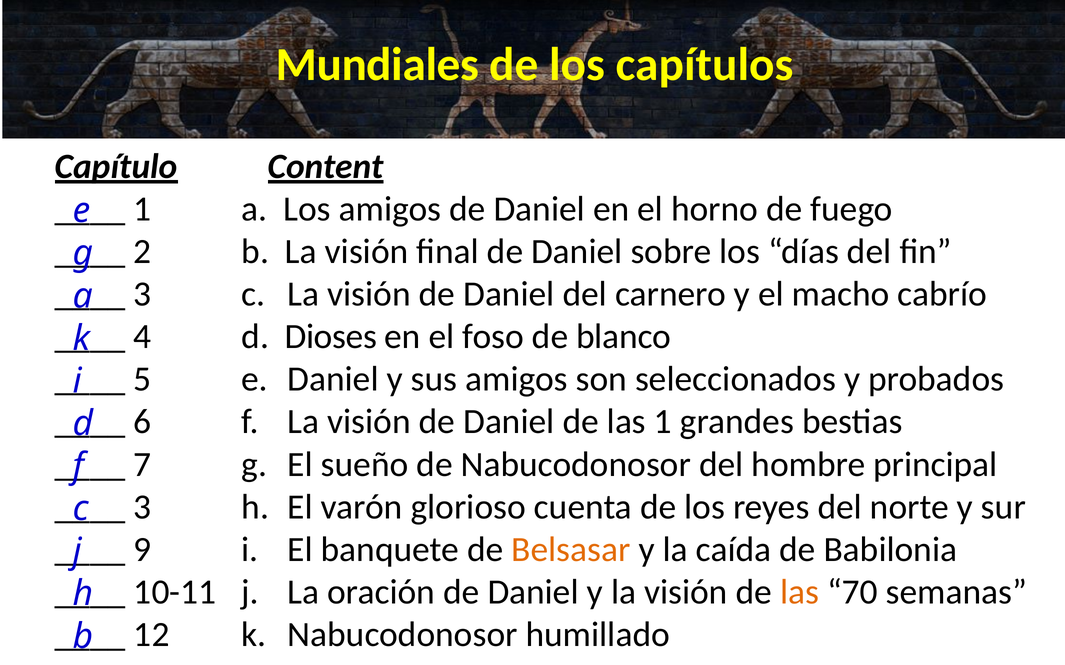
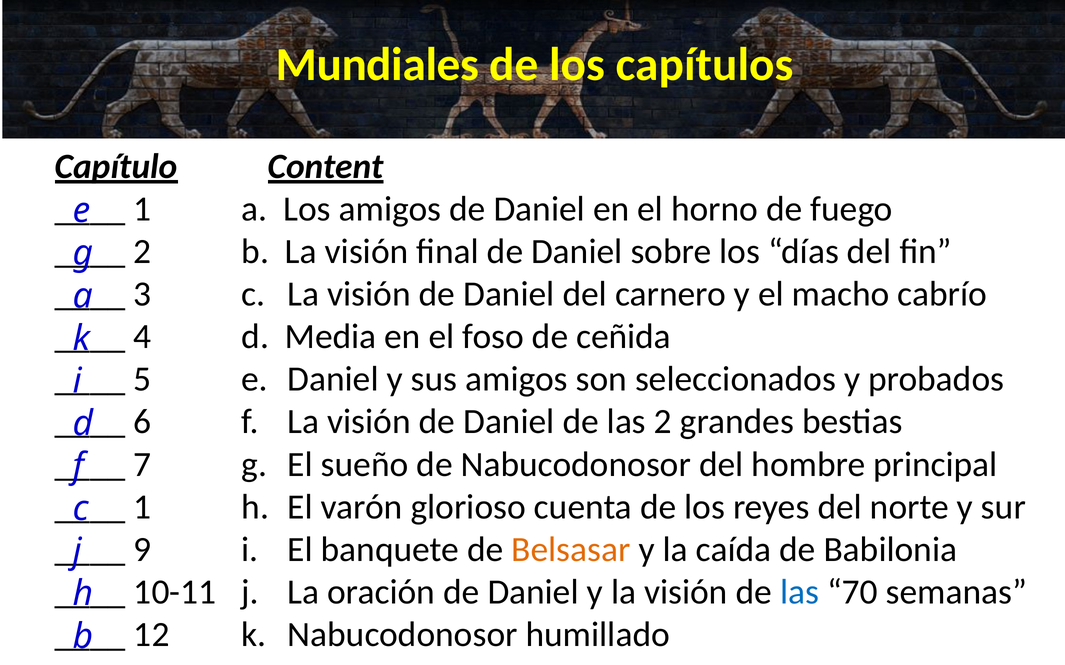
Dioses: Dioses -> Media (331, 337)
blanco: blanco -> ceñida (623, 337)
las 1: 1 -> 2 (663, 422)
3: 3 -> 1 (142, 507)
las colour: orange -> blue (799, 593)
